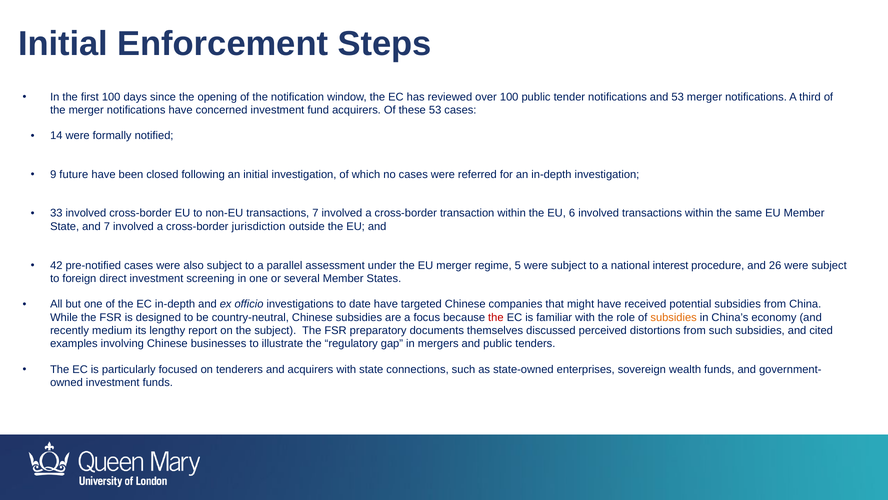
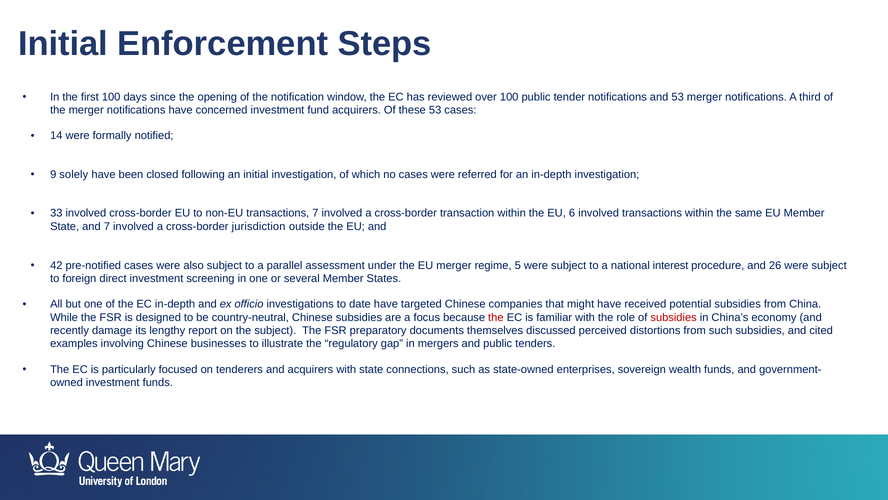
future: future -> solely (74, 174)
subsidies colour: orange -> red (674, 317)
medium: medium -> damage (112, 330)
